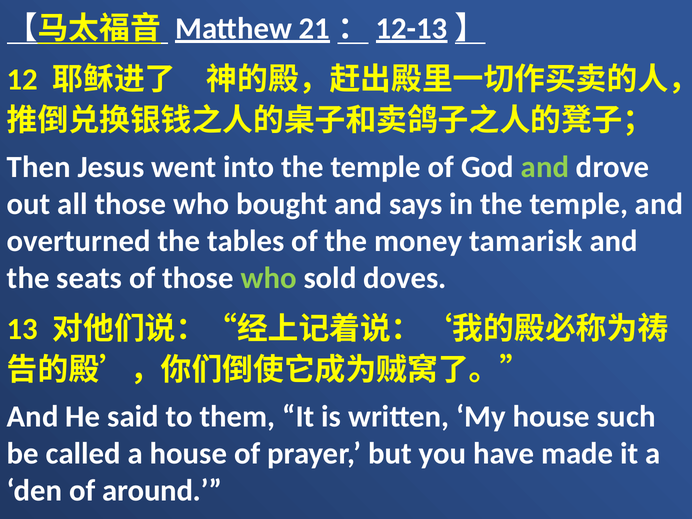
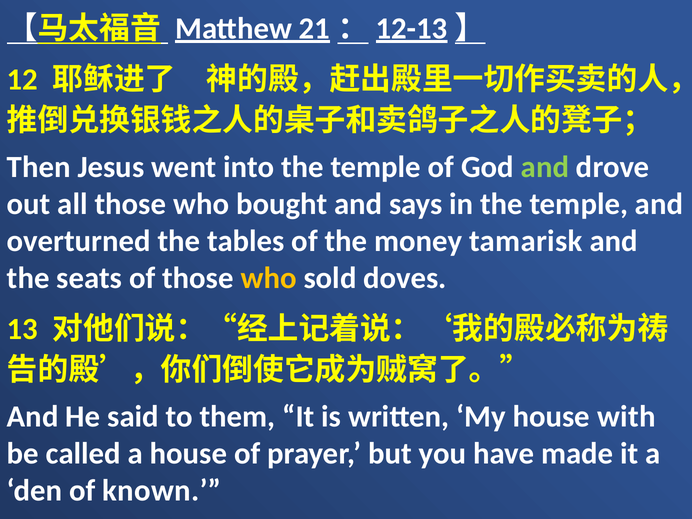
who colour: light green -> yellow (269, 278)
such: such -> with (626, 417)
around: around -> known (162, 491)
